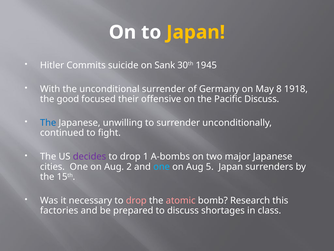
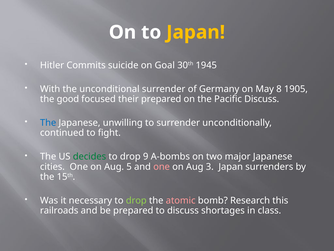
Sank: Sank -> Goal (165, 65)
1918: 1918 -> 1905 (296, 89)
their offensive: offensive -> prepared (161, 99)
decides colour: purple -> green (89, 156)
1: 1 -> 9 (146, 156)
2: 2 -> 5 (129, 166)
one colour: light blue -> pink (162, 166)
5: 5 -> 3 (210, 166)
drop colour: pink -> light green (136, 200)
factories: factories -> railroads (59, 210)
